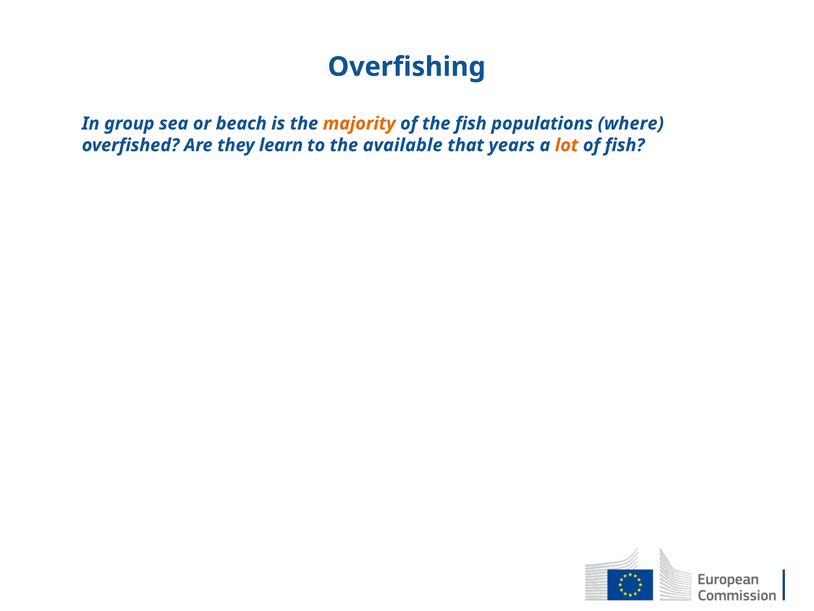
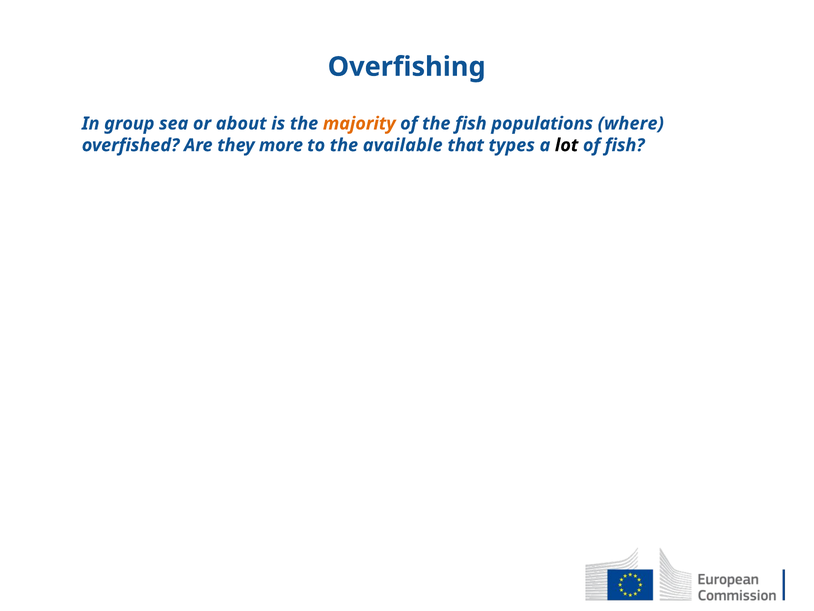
beach: beach -> about (241, 123)
learn: learn -> more (281, 145)
years: years -> types (512, 145)
lot colour: orange -> black (567, 145)
